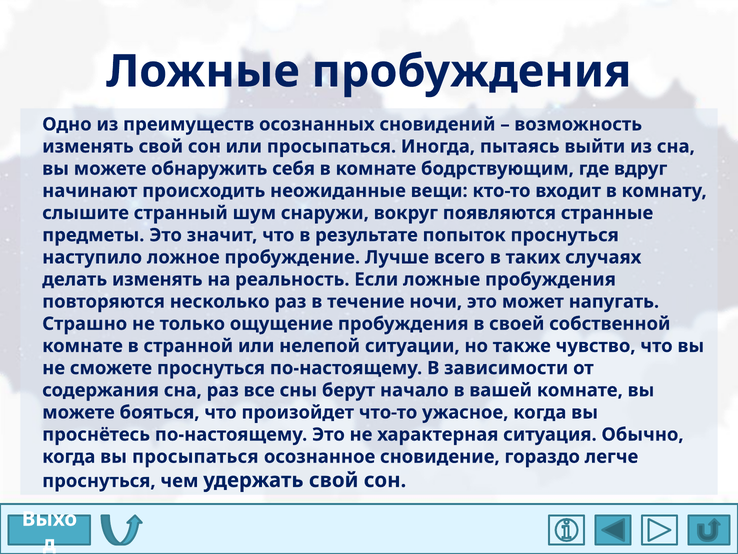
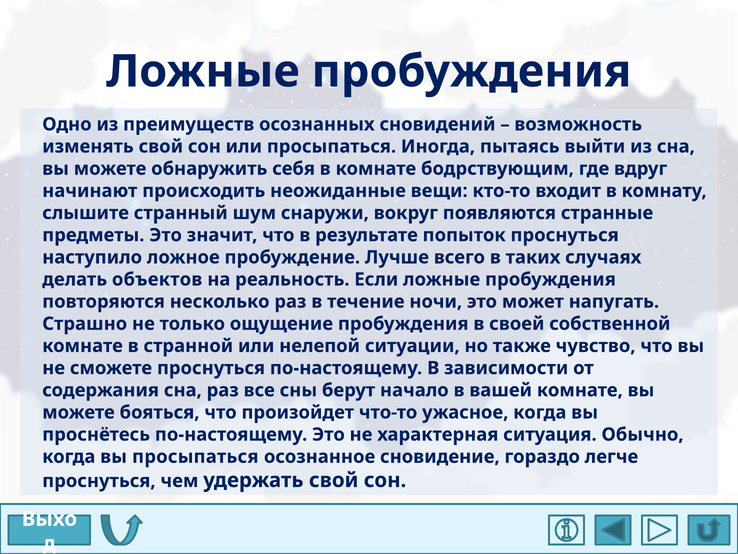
делать изменять: изменять -> объектов (157, 279)
